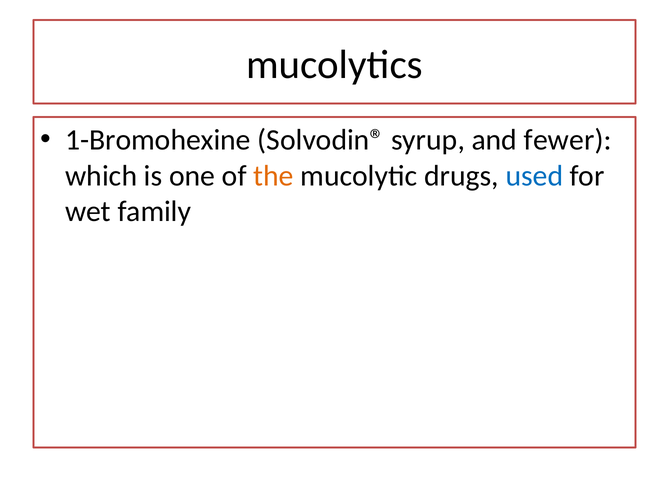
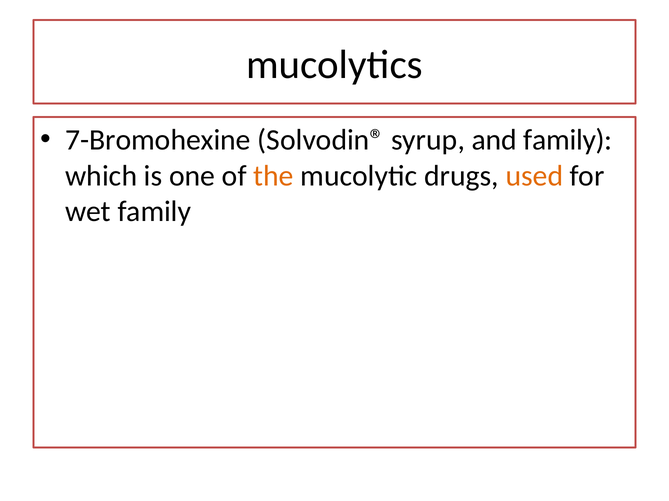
1-Bromohexine: 1-Bromohexine -> 7-Bromohexine (158, 140)
and fewer: fewer -> family (568, 140)
used colour: blue -> orange (534, 176)
